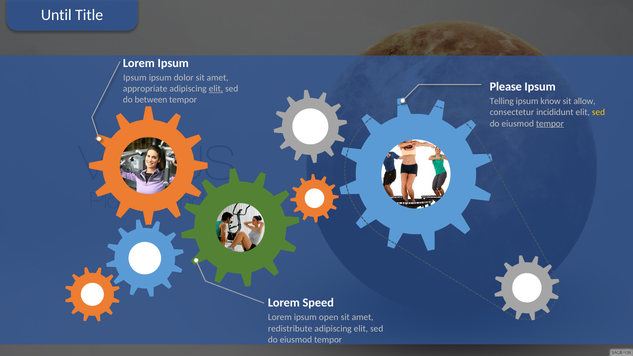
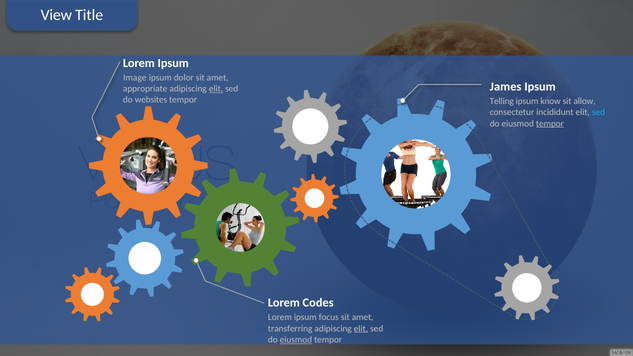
Until: Until -> View (56, 15)
Ipsum: Ipsum -> Image (135, 78)
Please: Please -> James (506, 87)
between: between -> websites (151, 100)
sed colour: yellow -> light blue (598, 112)
Speed: Speed -> Codes (318, 303)
open: open -> focus (329, 317)
redistribute: redistribute -> transferring (290, 329)
elit underline: none -> present (361, 329)
eiusmod underline: none -> present (296, 340)
